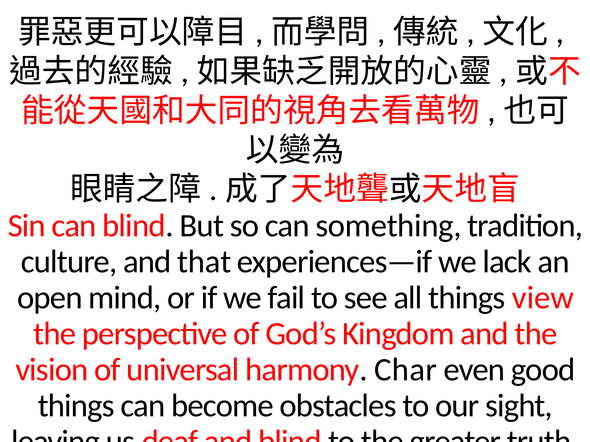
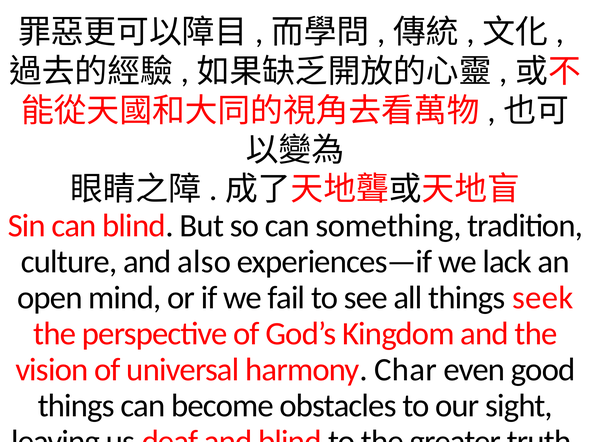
that: that -> also (204, 262)
view: view -> seek (543, 298)
